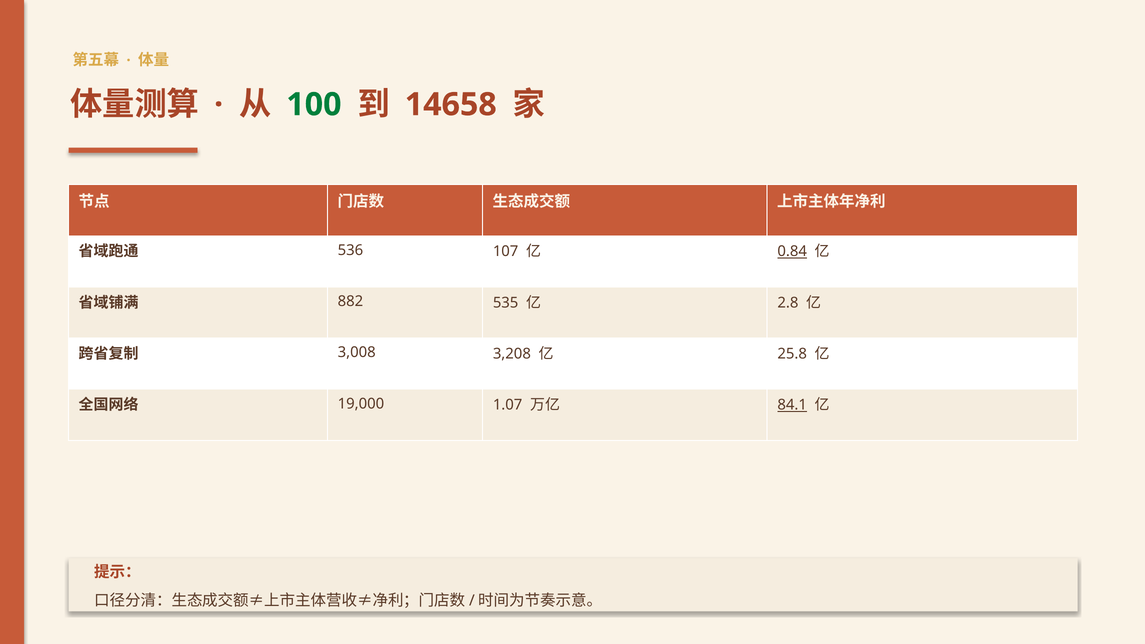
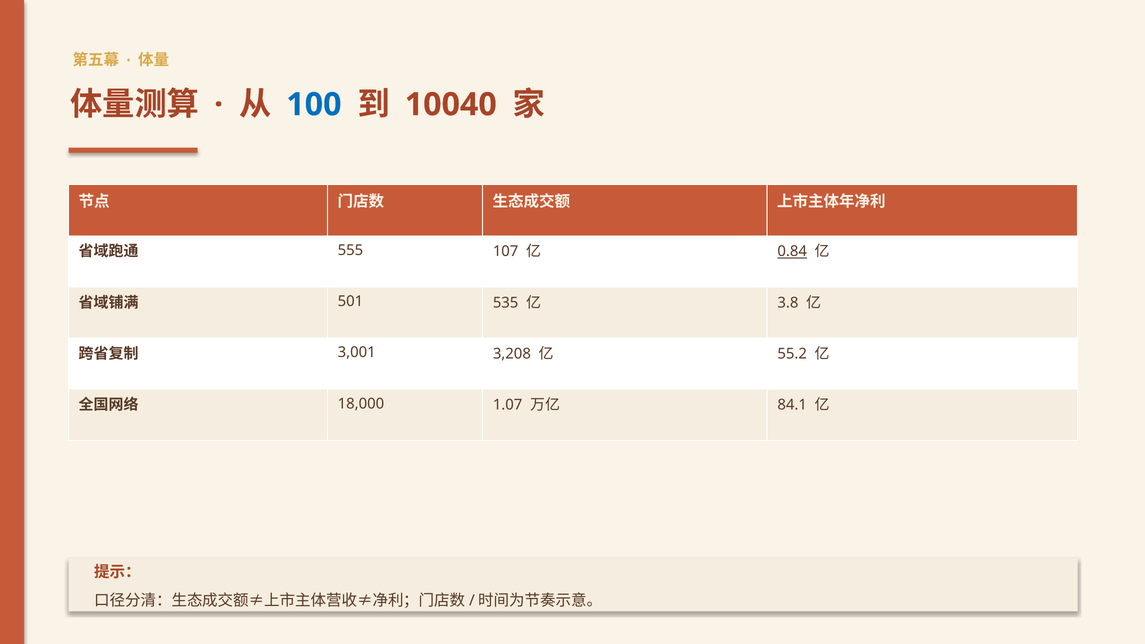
100 colour: green -> blue (314, 105)
14658: 14658 -> 10040 (451, 105)
536: 536 -> 555 (350, 250)
882: 882 -> 501 (350, 301)
2.8: 2.8 -> 3.8 (788, 303)
3,008: 3,008 -> 3,001 (357, 352)
25.8: 25.8 -> 55.2 (792, 354)
19,000: 19,000 -> 18,000 (361, 404)
84.1 underline: present -> none (792, 405)
